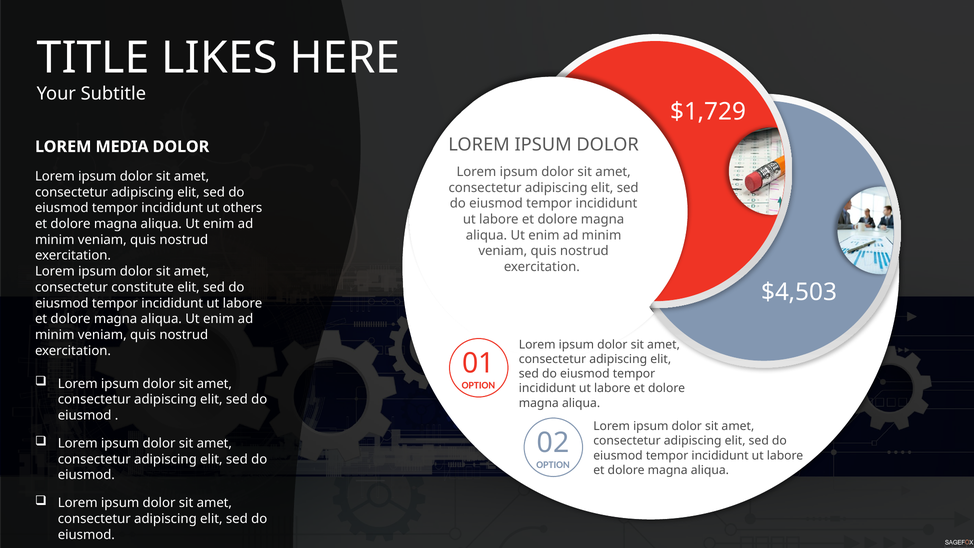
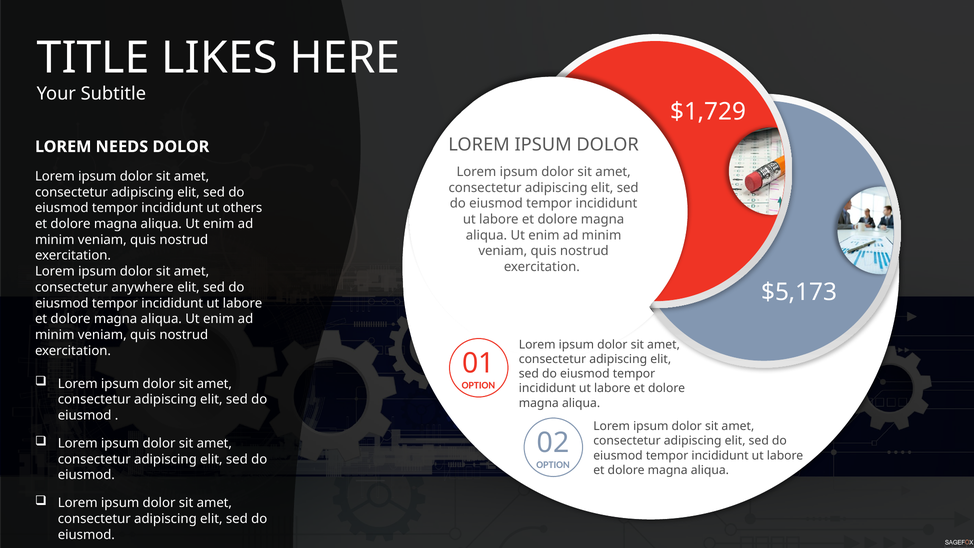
MEDIA: MEDIA -> NEEDS (122, 147)
constitute: constitute -> anywhere (143, 287)
$4,503: $4,503 -> $5,173 (799, 292)
